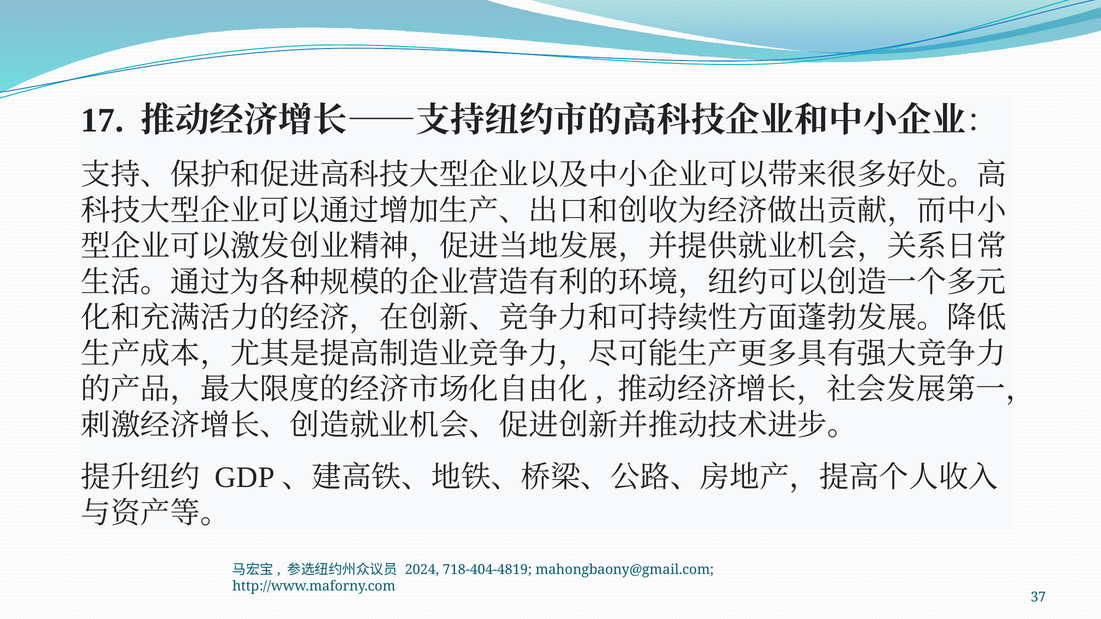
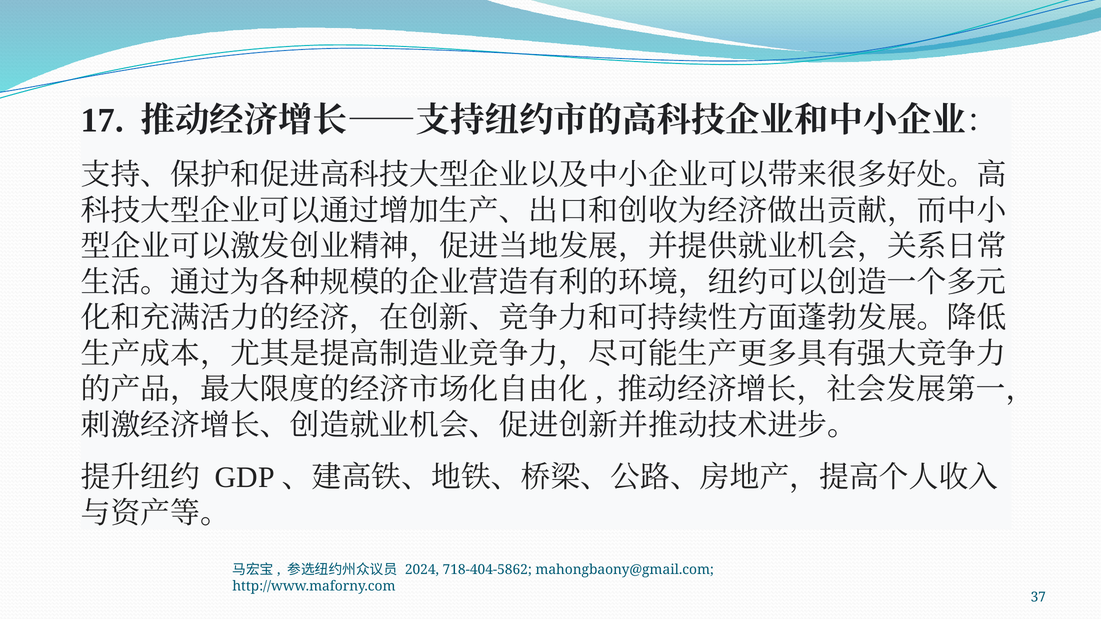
718-404-4819: 718-404-4819 -> 718-404-5862 (487, 570)
